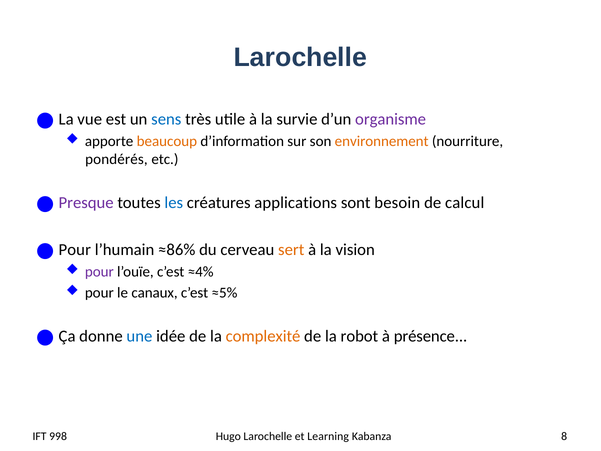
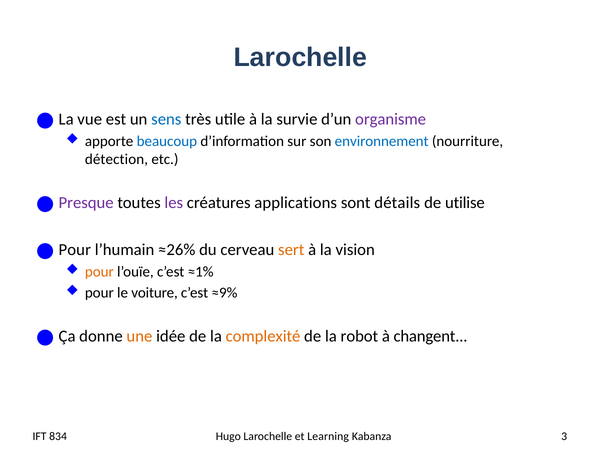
beaucoup colour: orange -> blue (167, 141)
environnement colour: orange -> blue (382, 141)
pondérés: pondérés -> détection (116, 159)
les colour: blue -> purple (174, 203)
besoin: besoin -> détails (397, 203)
calcul: calcul -> utilise (465, 203)
≈86%: ≈86% -> ≈26% (177, 250)
pour colour: purple -> orange (99, 272)
≈4%: ≈4% -> ≈1% (201, 272)
canaux: canaux -> voiture (155, 293)
≈5%: ≈5% -> ≈9% (224, 293)
une colour: blue -> orange (139, 336)
présence: présence -> changent (431, 336)
998: 998 -> 834 (58, 436)
8: 8 -> 3 (564, 436)
